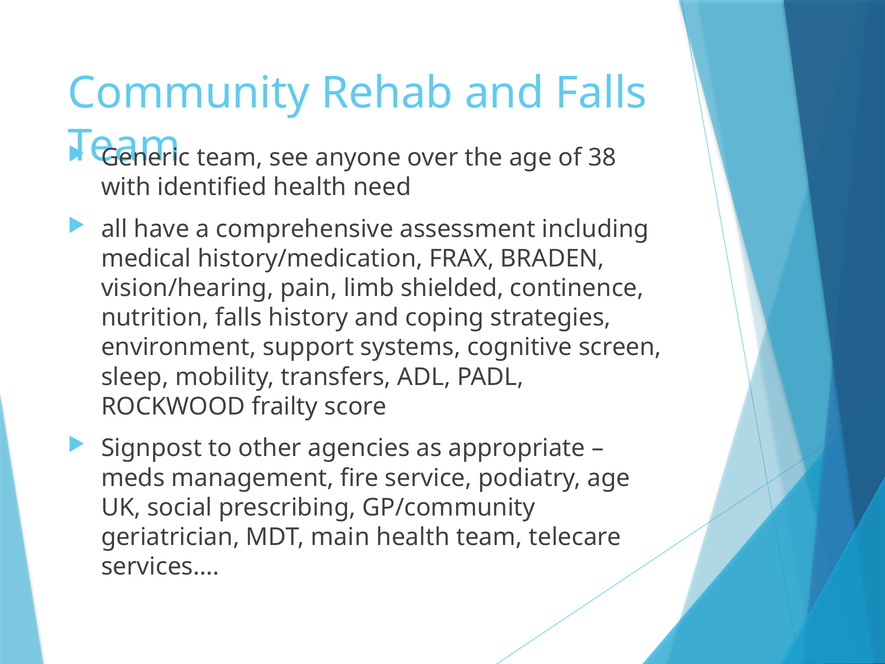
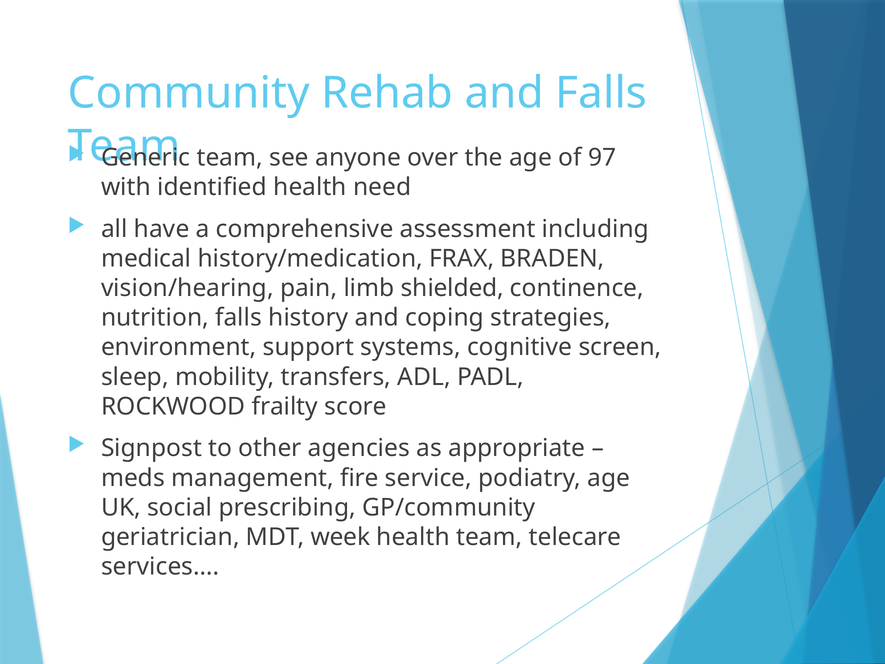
38: 38 -> 97 (602, 158)
main: main -> week (340, 537)
